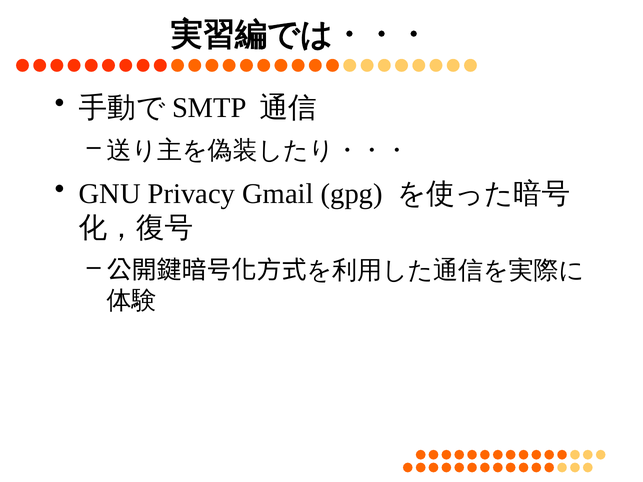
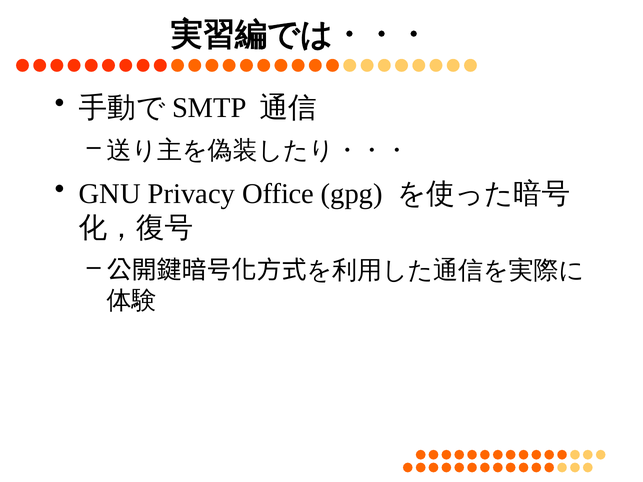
Gmail: Gmail -> Office (278, 194)
